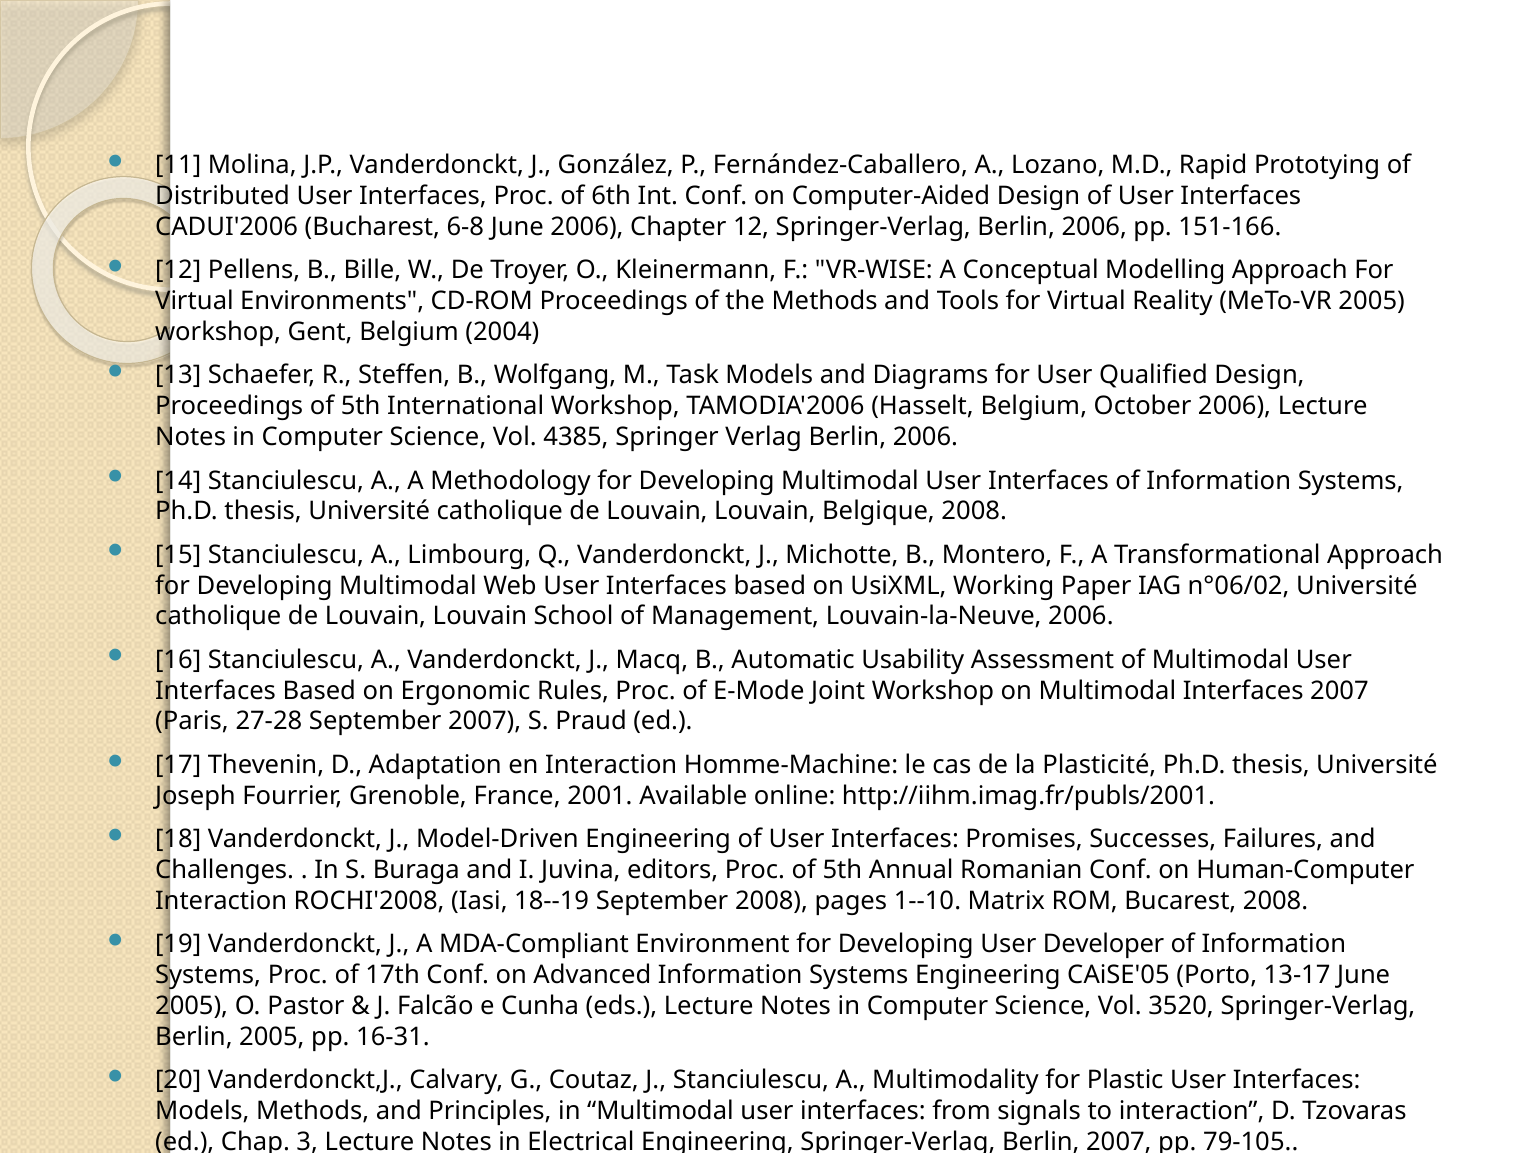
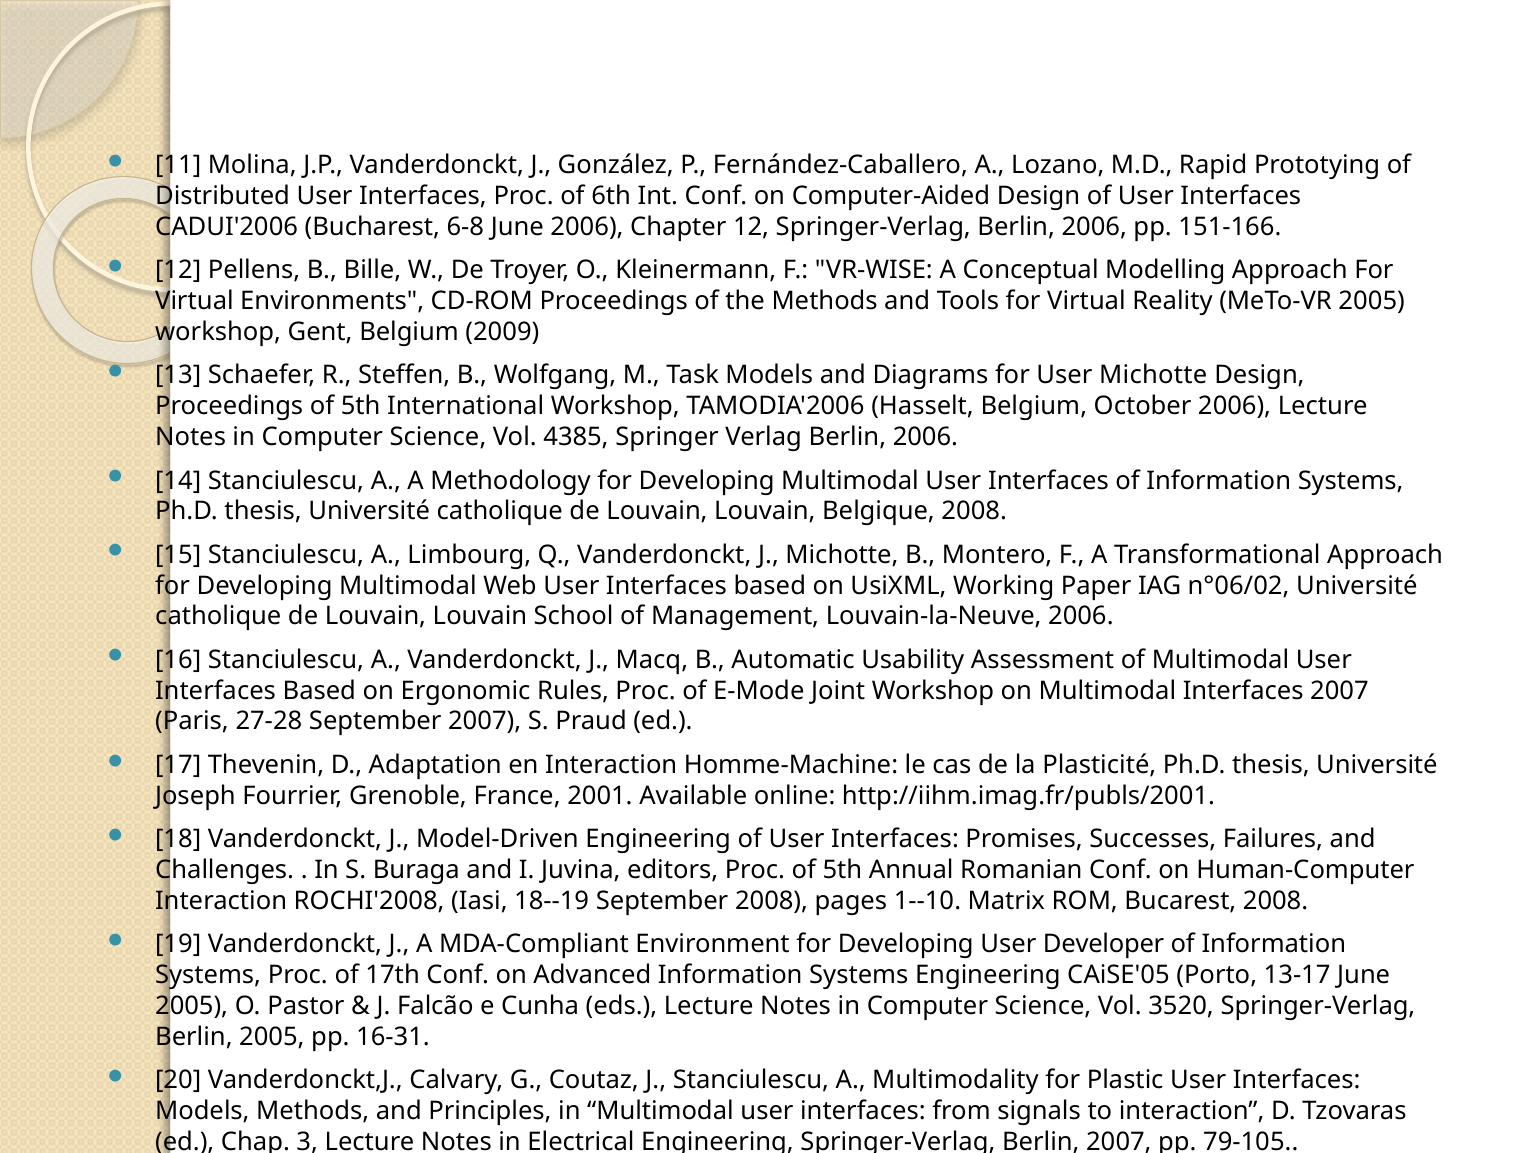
2004: 2004 -> 2009 (502, 332)
User Qualified: Qualified -> Michotte (1153, 375)
